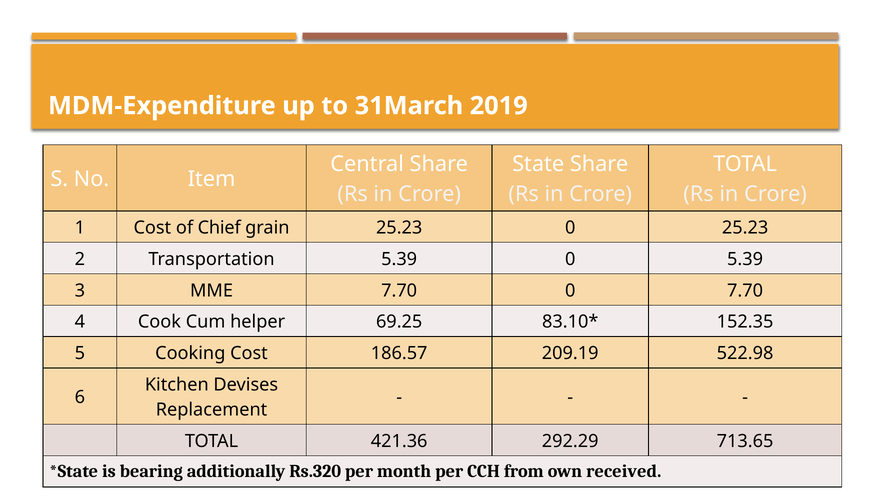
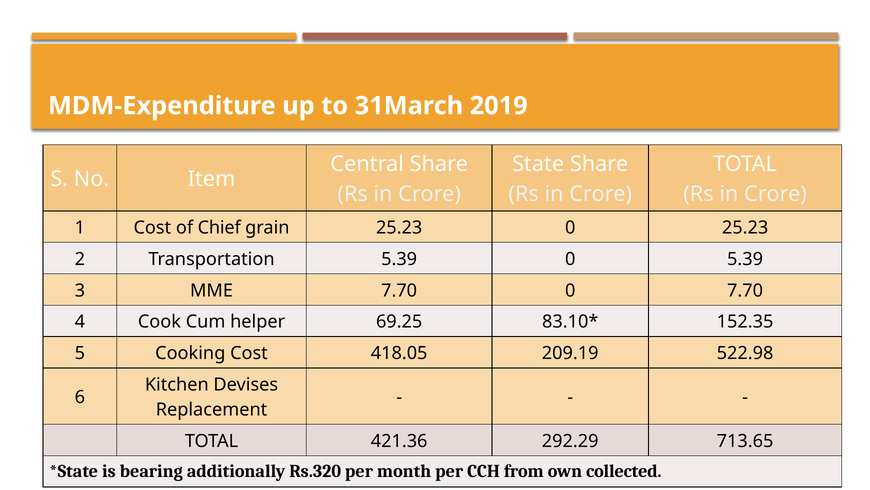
186.57: 186.57 -> 418.05 (399, 353)
received: received -> collected (624, 471)
